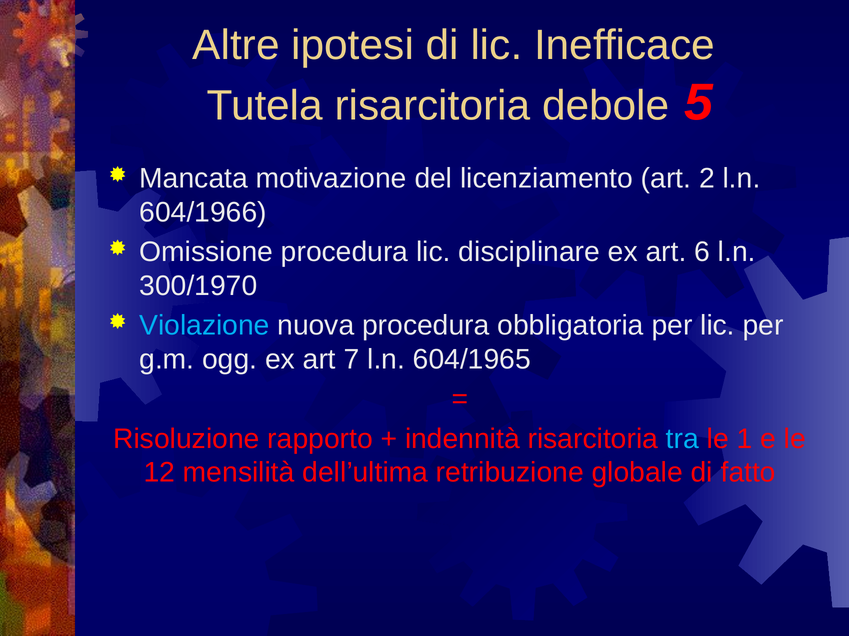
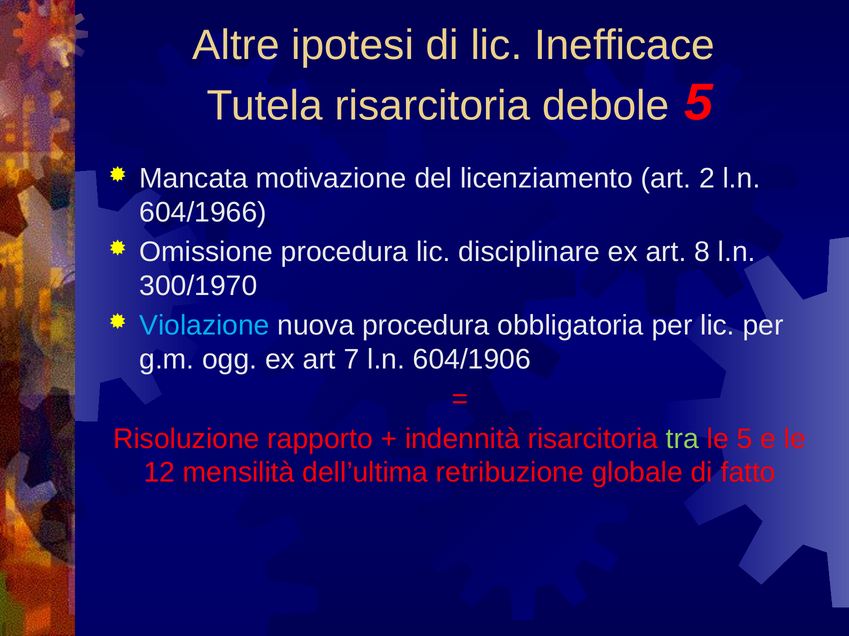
6: 6 -> 8 (702, 252)
604/1965: 604/1965 -> 604/1906 (472, 360)
tra colour: light blue -> light green (682, 439)
le 1: 1 -> 5 (744, 439)
